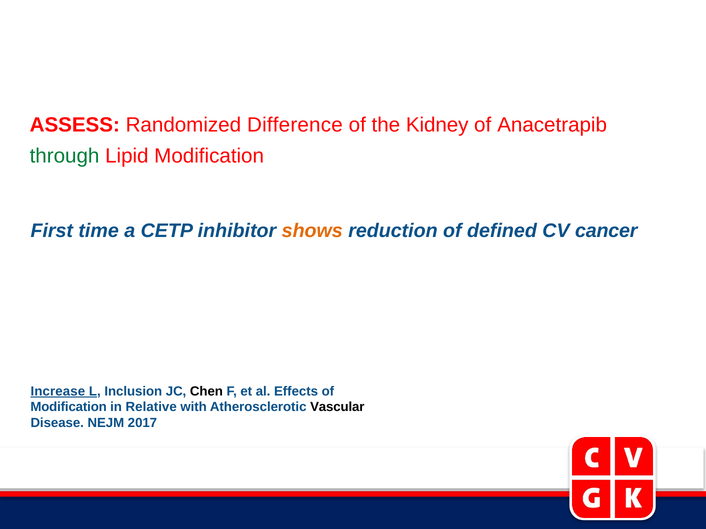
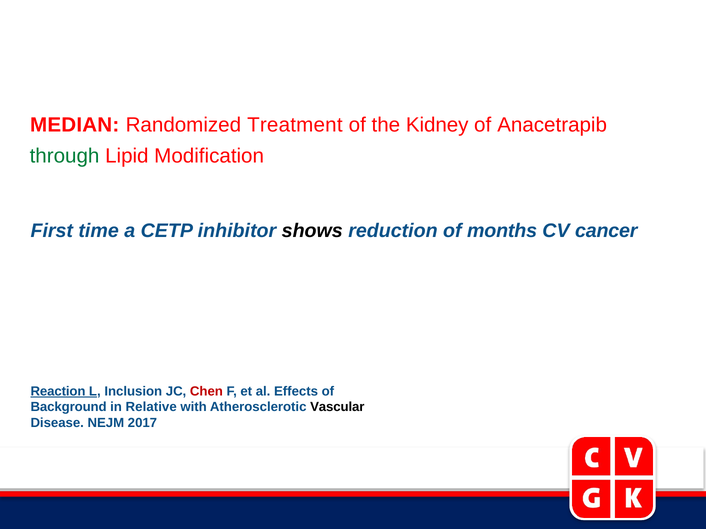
ASSESS: ASSESS -> MEDIAN (75, 125)
Difference: Difference -> Treatment (295, 125)
shows colour: orange -> black (312, 231)
defined: defined -> months (502, 231)
Increase: Increase -> Reaction (58, 392)
Chen colour: black -> red (206, 392)
Modification: Modification -> Background (69, 407)
